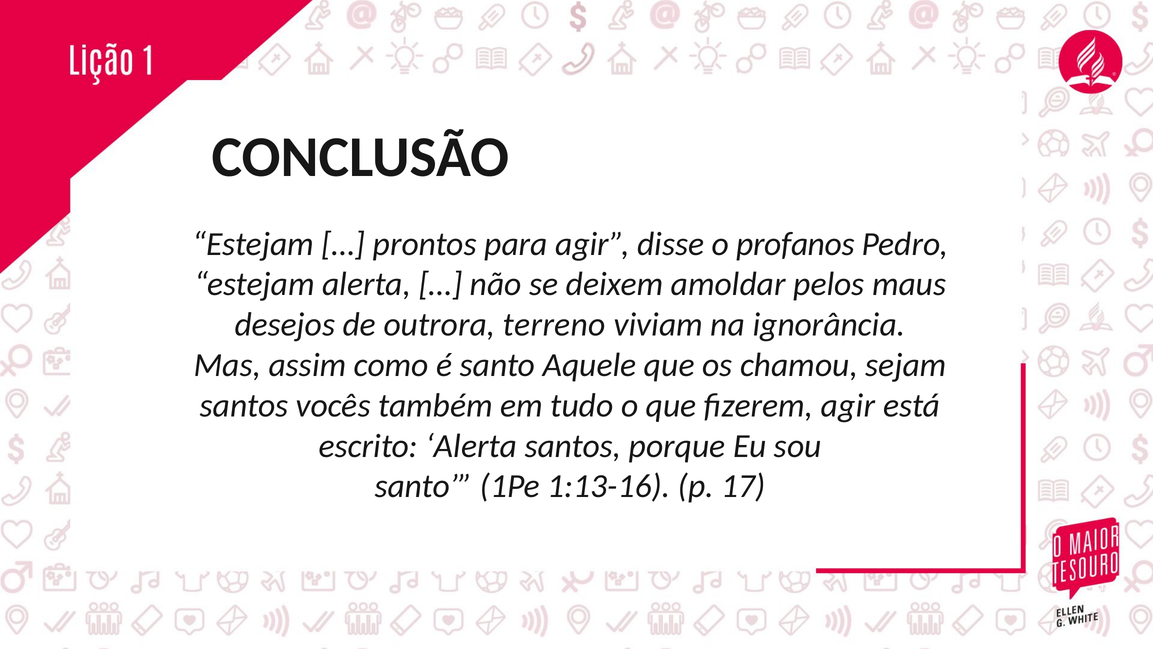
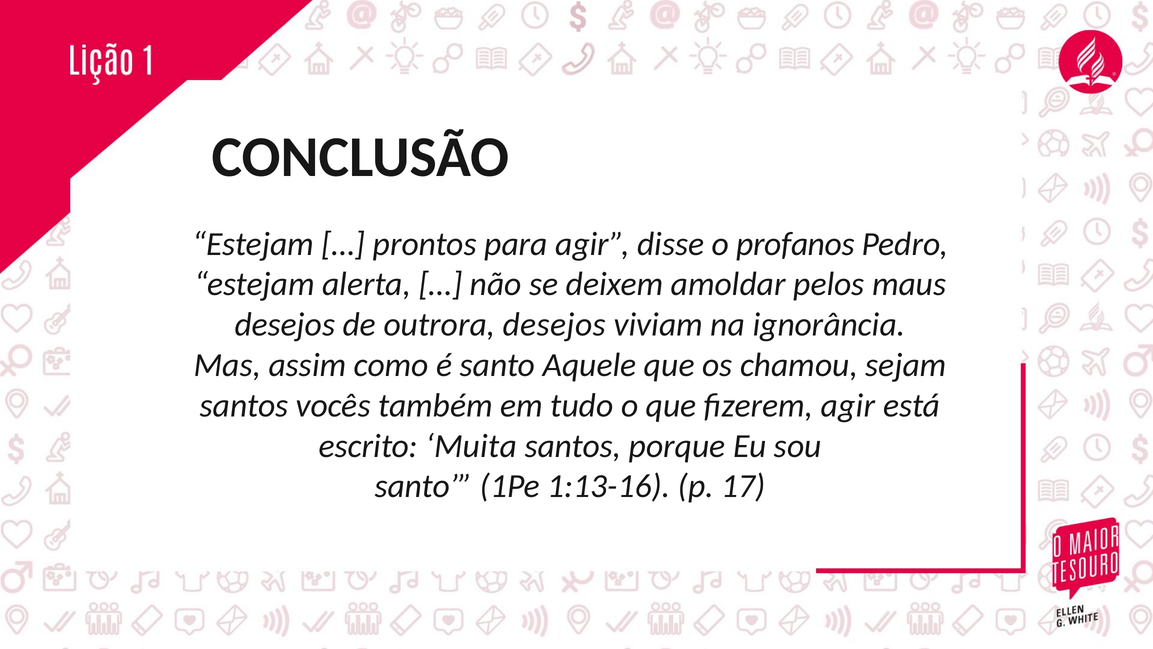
outrora terreno: terreno -> desejos (554, 325)
escrito Alerta: Alerta -> Muita (471, 446)
